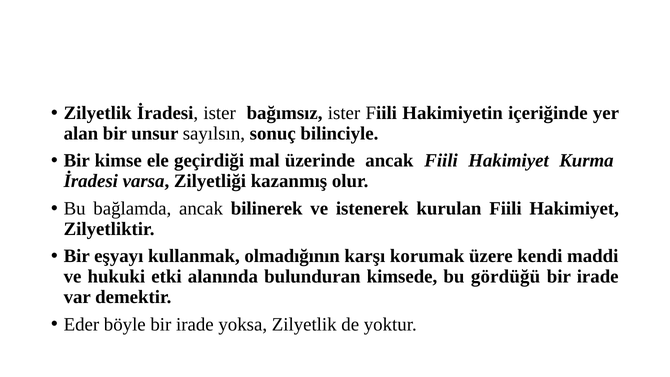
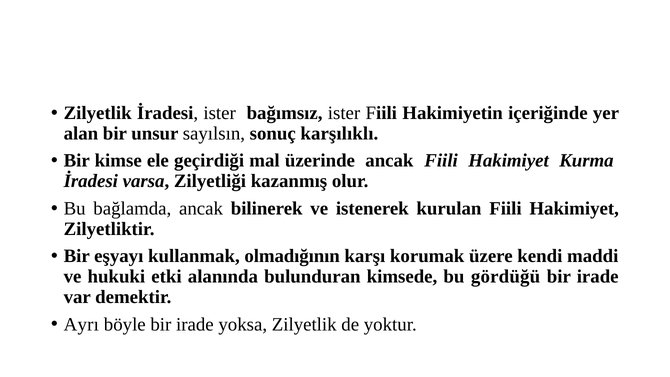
bilinciyle: bilinciyle -> karşılıklı (339, 133)
Eder: Eder -> Ayrı (81, 324)
